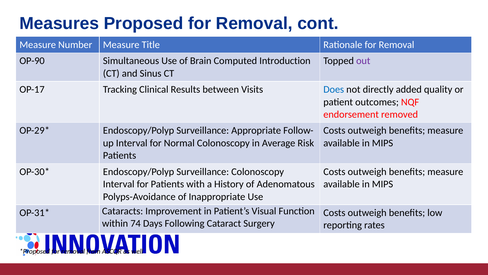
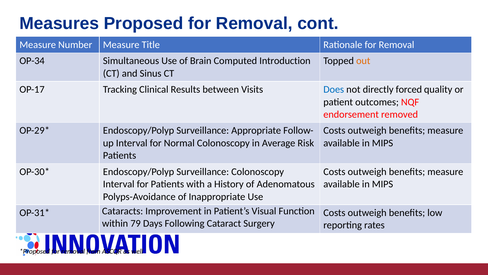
OP-90: OP-90 -> OP-34 (32, 61)
out colour: purple -> orange (363, 61)
added: added -> forced (409, 89)
74: 74 -> 79 (136, 223)
